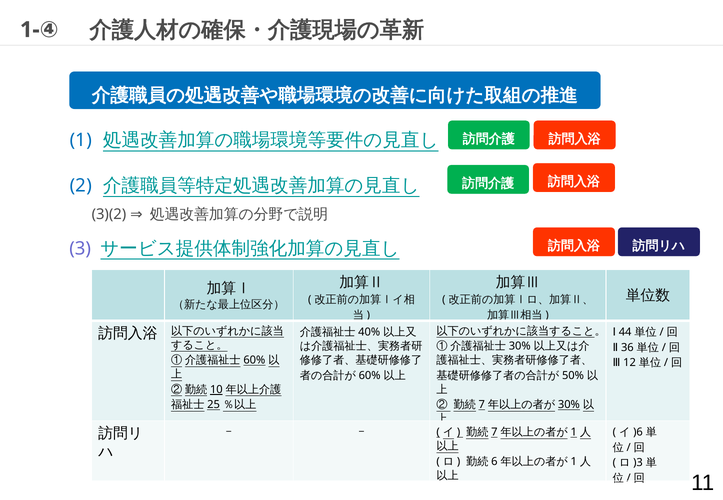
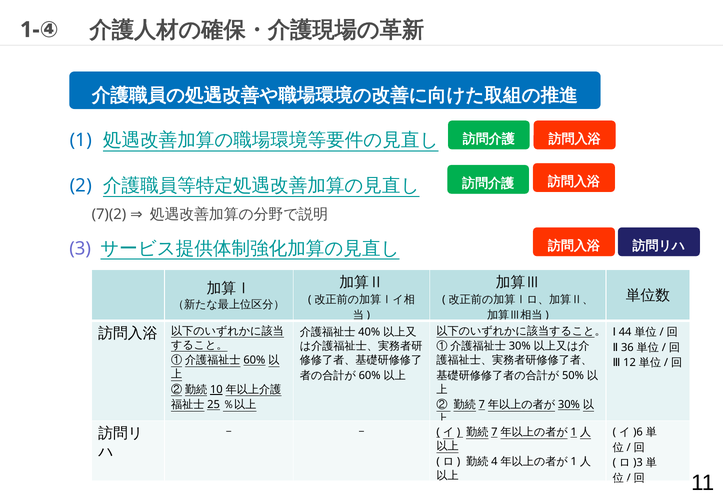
3)(2: 3)(2 -> 7)(2 (109, 215)
6: 6 -> 4 (494, 462)
